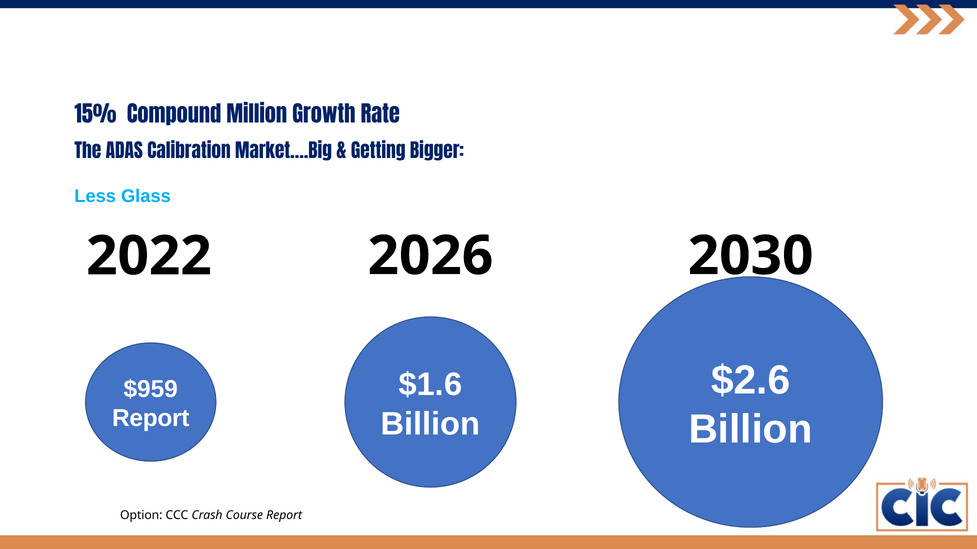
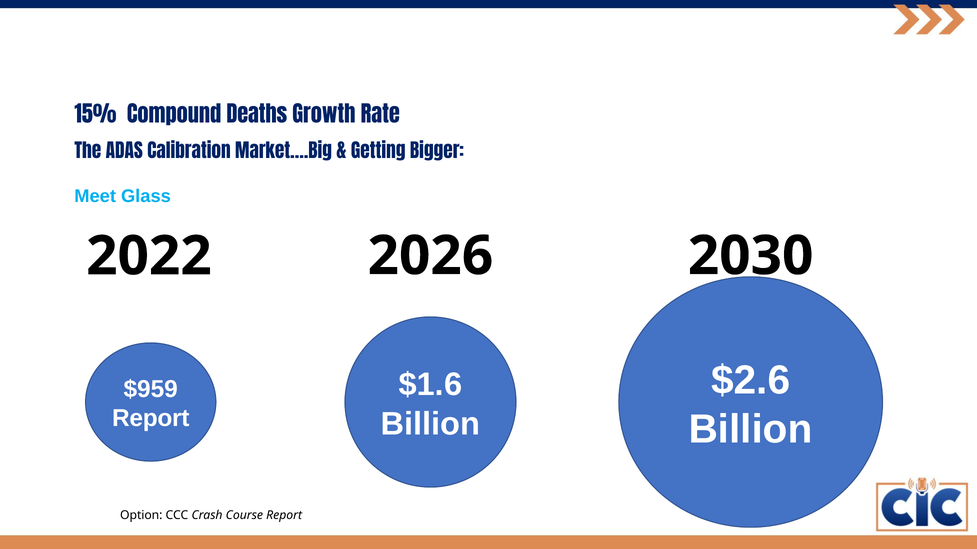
Million: Million -> Deaths (257, 115)
Less: Less -> Meet (95, 196)
